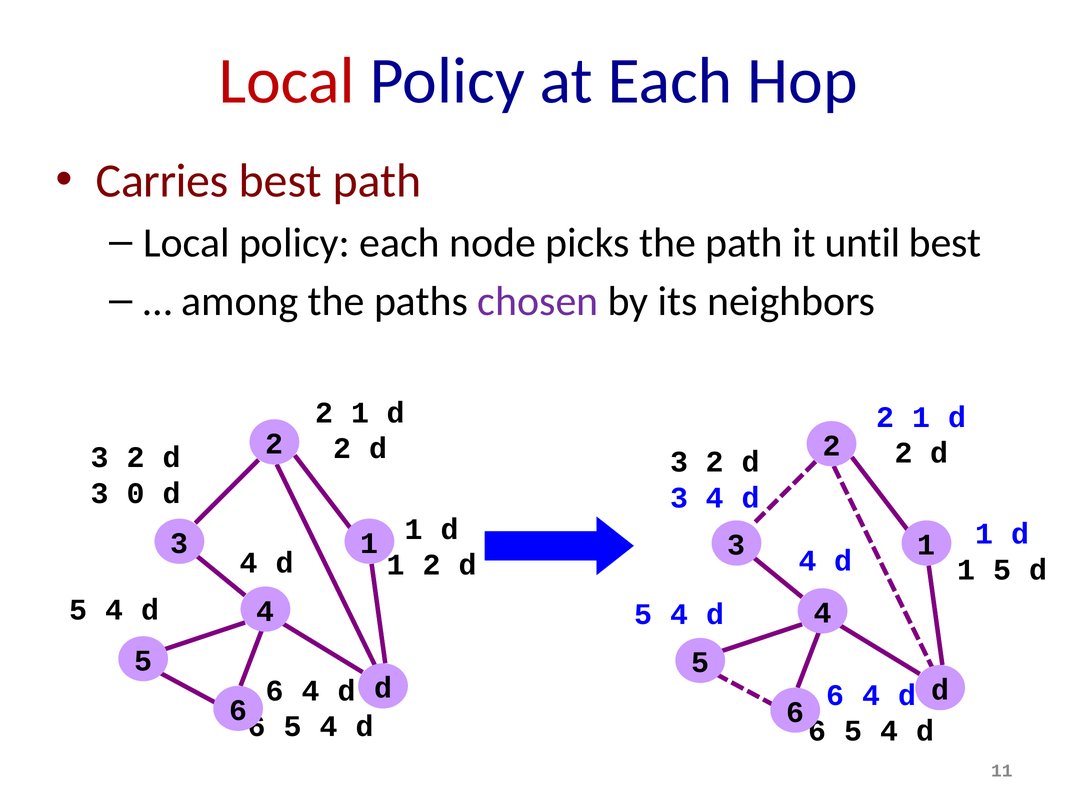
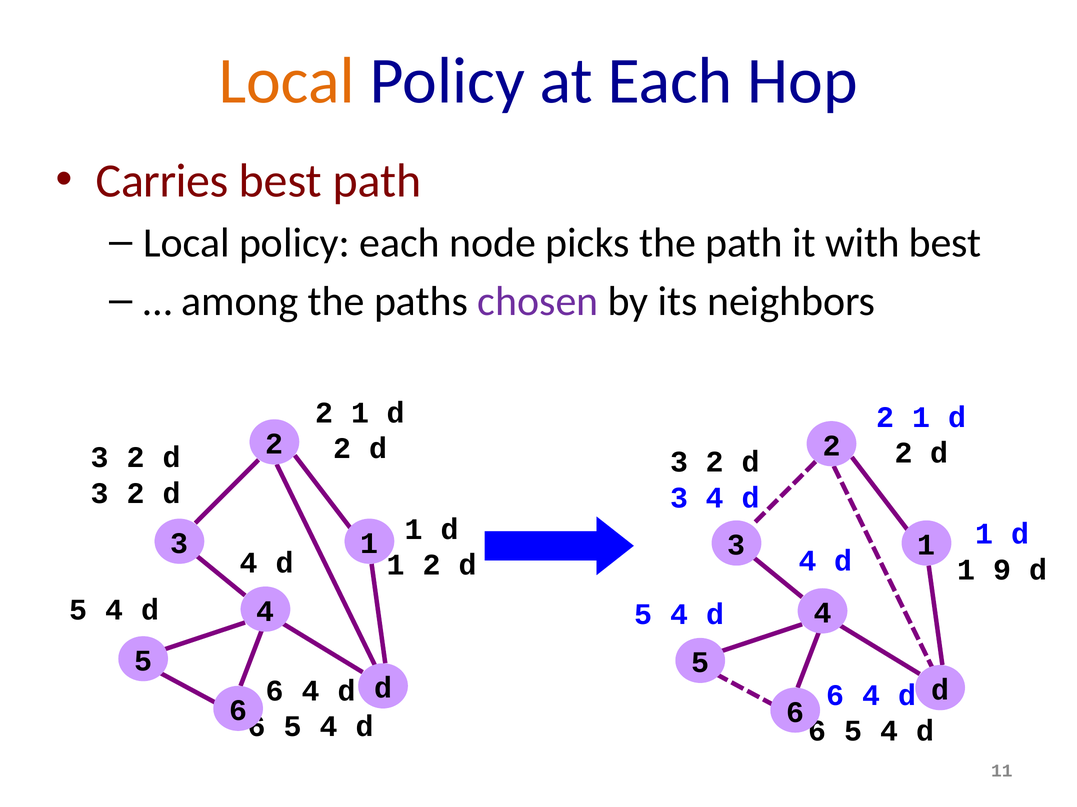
Local colour: red -> orange (287, 81)
until: until -> with (863, 243)
0: 0 -> 2 (136, 494)
1 5: 5 -> 9 (1002, 570)
